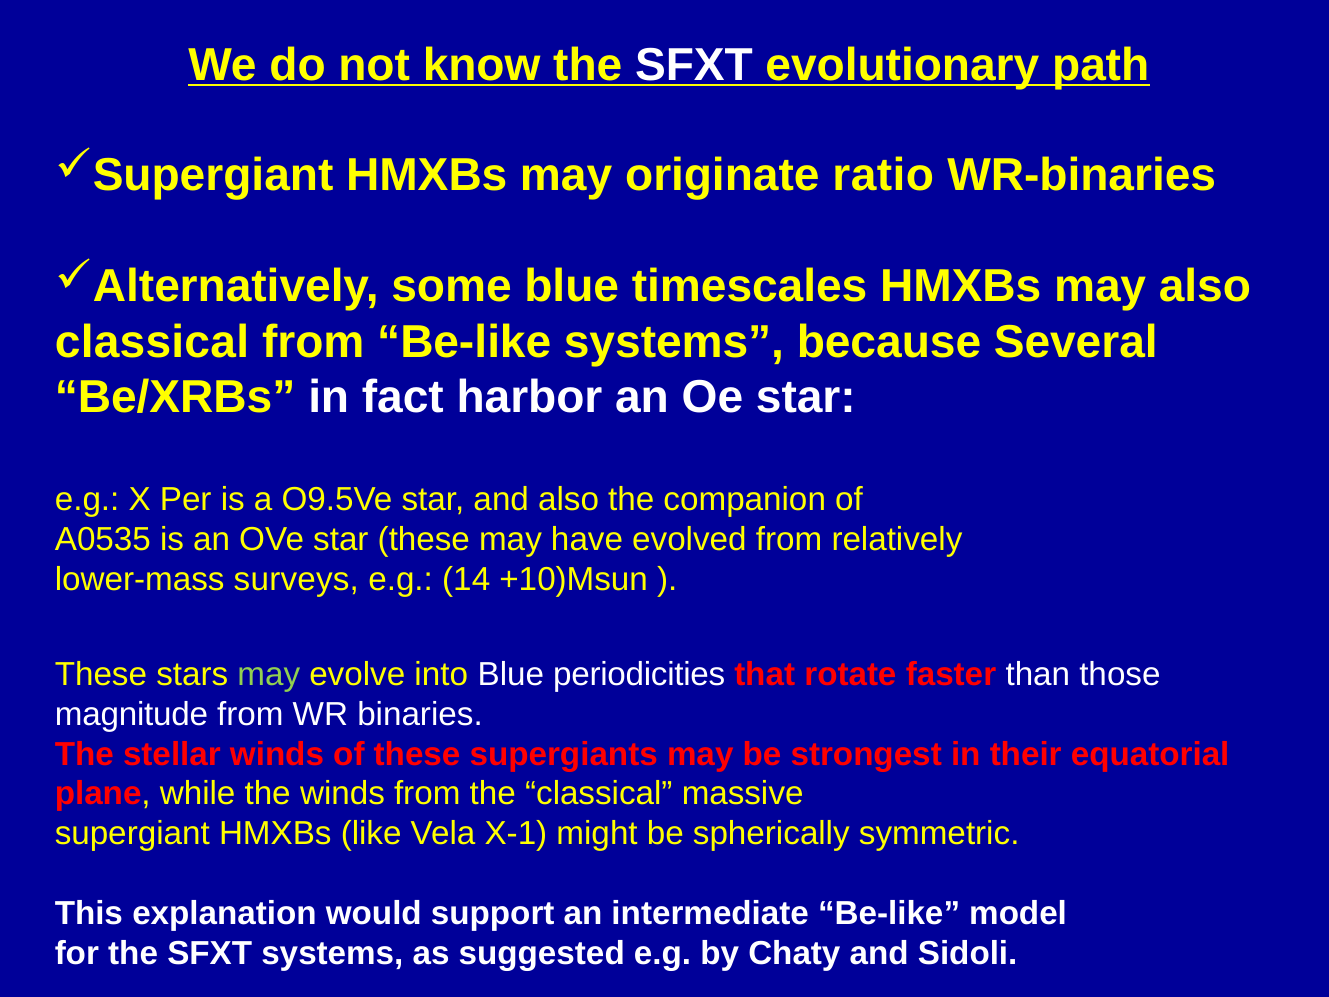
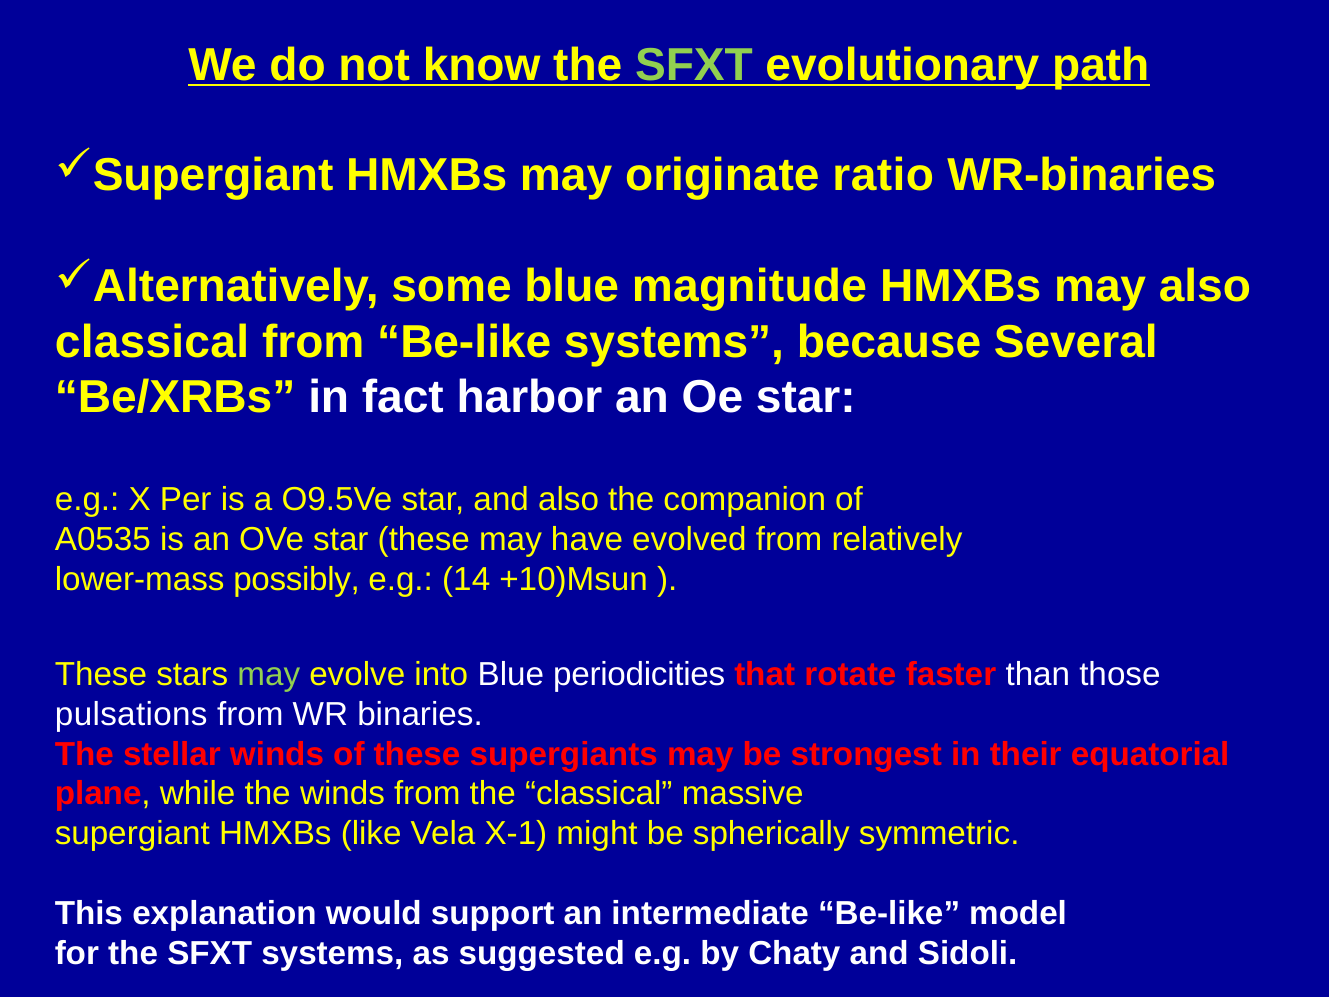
SFXT colour: white -> light green (694, 65)
timescales: timescales -> magnitude (749, 286)
surveys: surveys -> possibly (297, 579)
magnitude: magnitude -> pulsations (131, 714)
